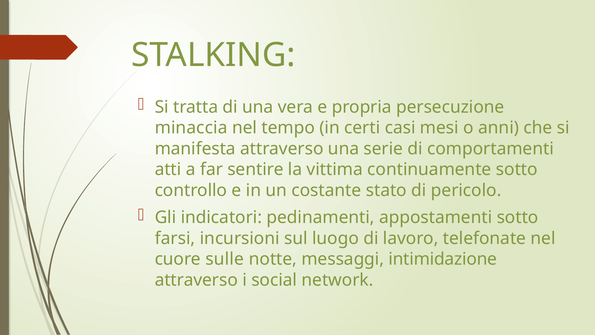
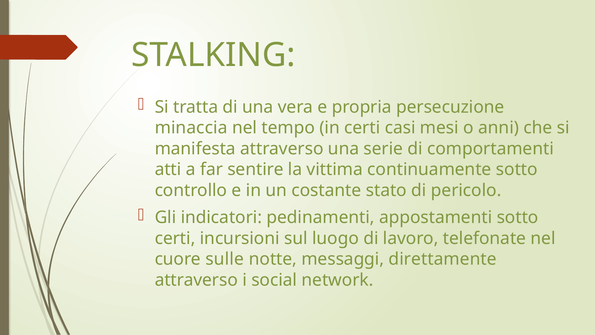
farsi: farsi -> certi (175, 238)
intimidazione: intimidazione -> direttamente (443, 259)
